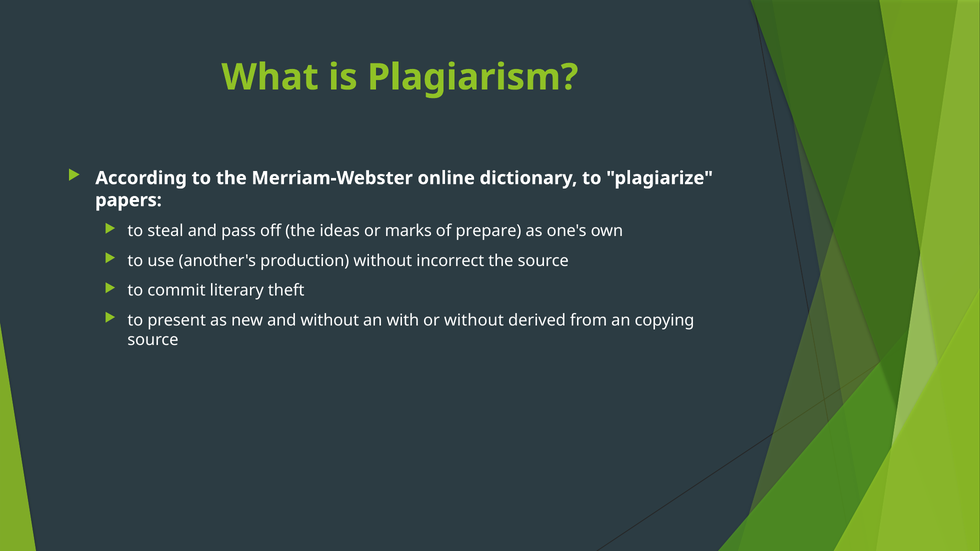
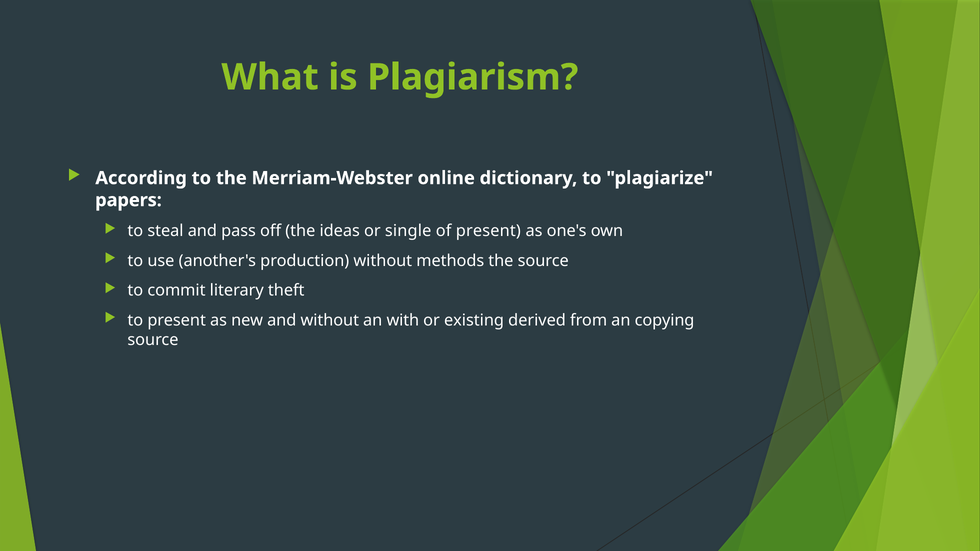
marks: marks -> single (408, 231)
of prepare: prepare -> present (488, 231)
incorrect: incorrect -> methods (450, 261)
or without: without -> existing (474, 320)
